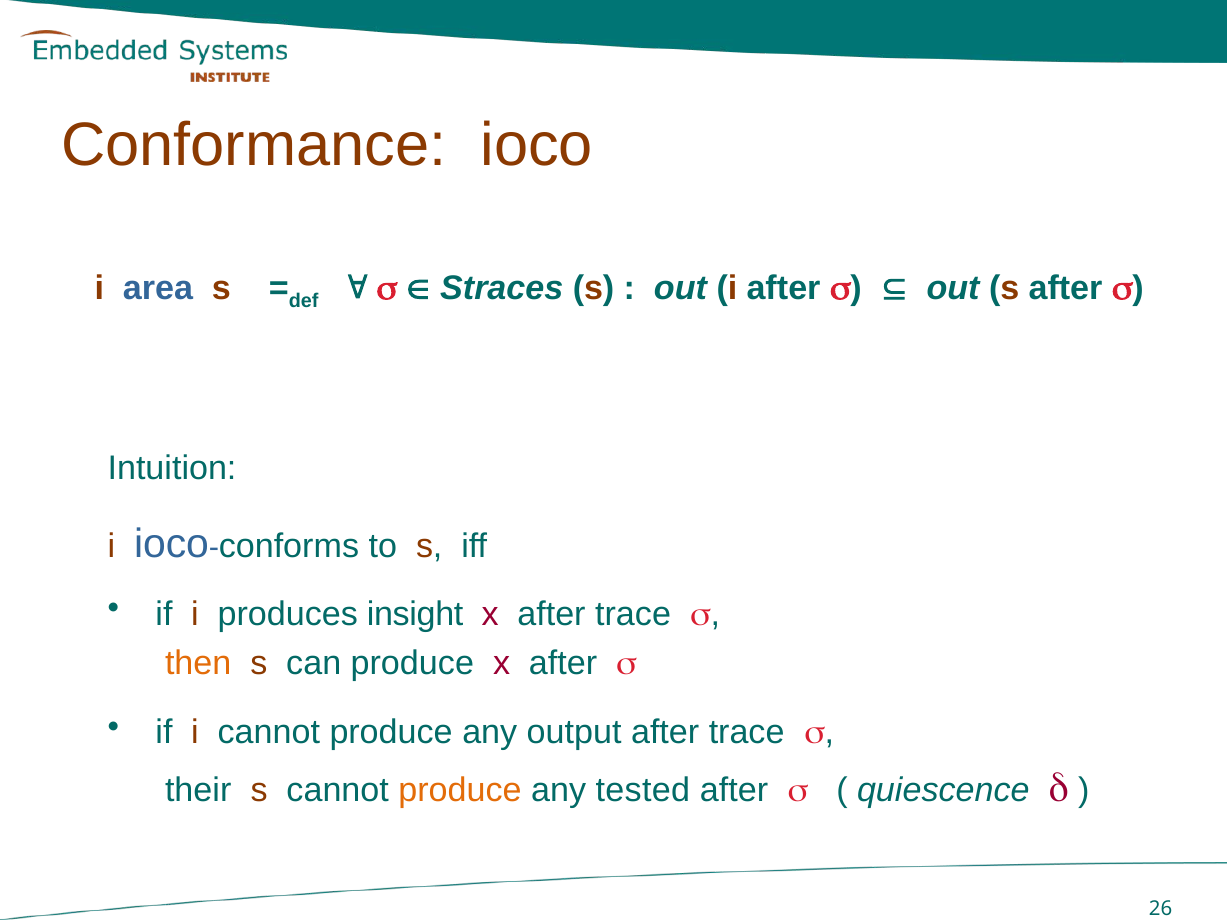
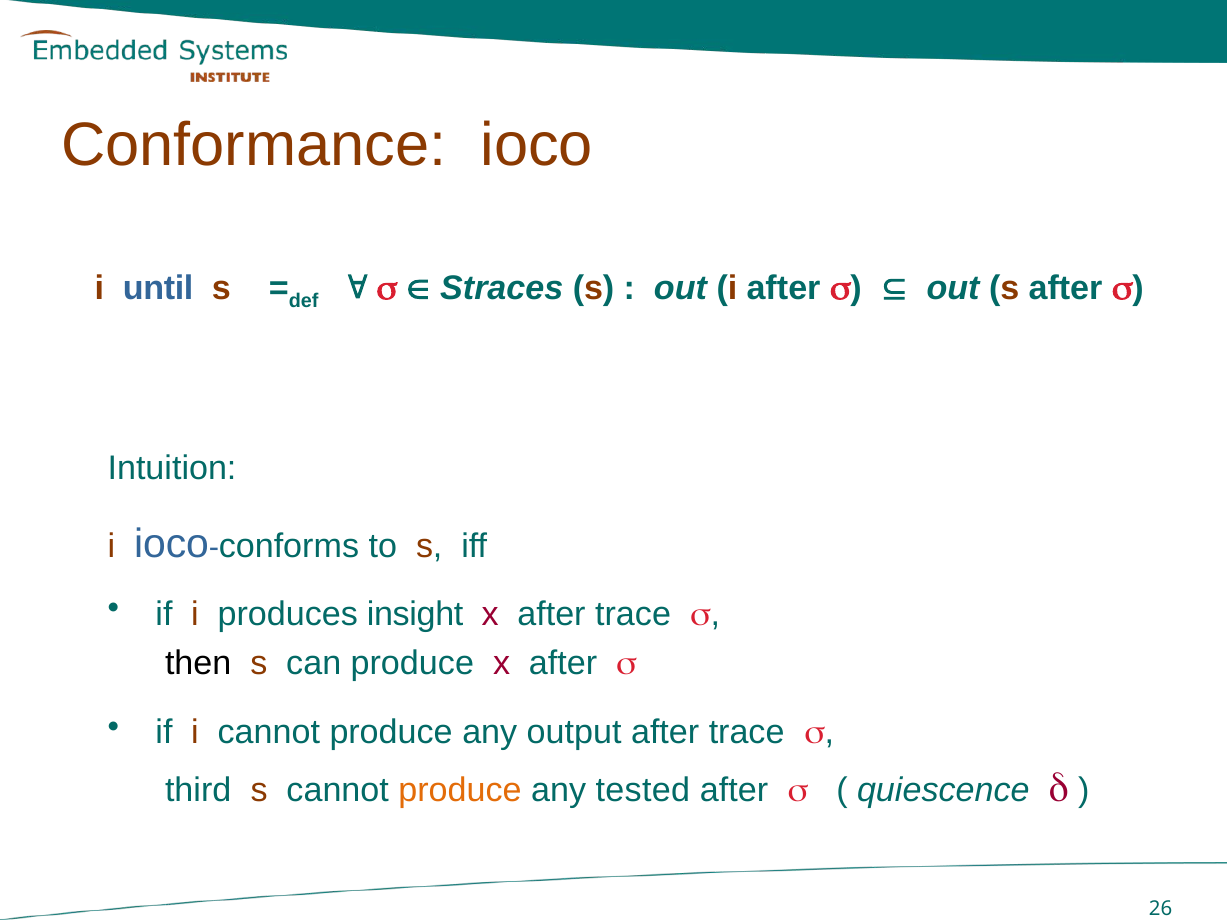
area: area -> until (158, 288)
then colour: orange -> black (198, 663)
their: their -> third (198, 790)
